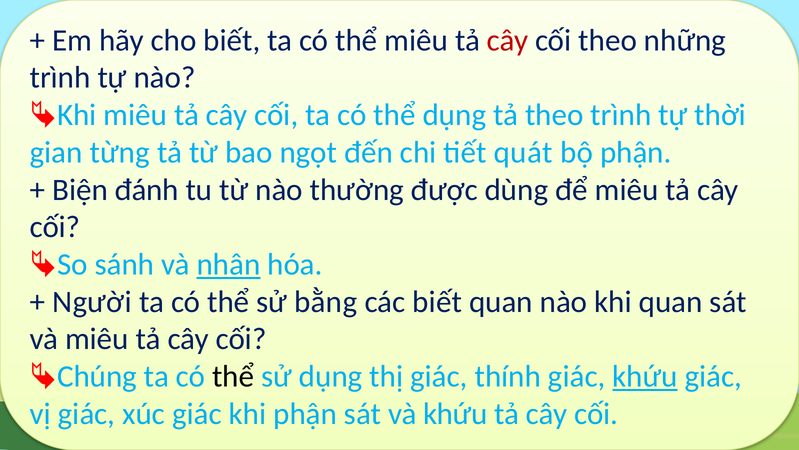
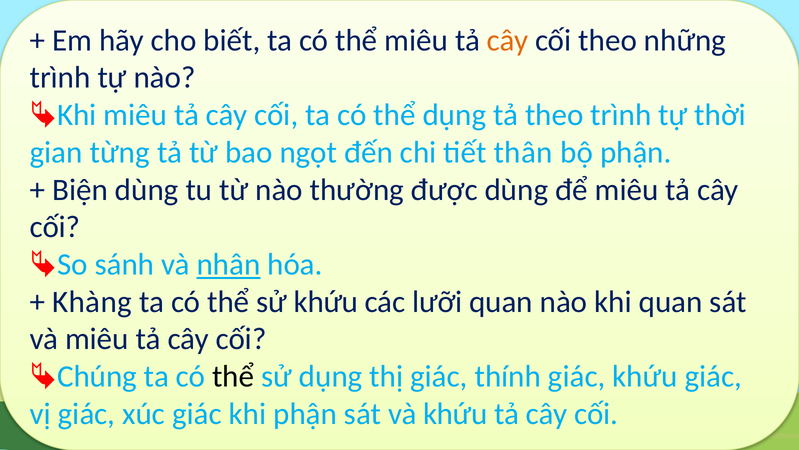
cây colour: red -> orange (508, 40)
quát: quát -> thân (523, 152)
Biện đánh: đánh -> dùng (147, 190)
Người: Người -> Khàng (92, 301)
sử bằng: bằng -> khứu (326, 301)
các biết: biết -> lưỡi (437, 301)
khứu underline: present -> none (645, 376)
